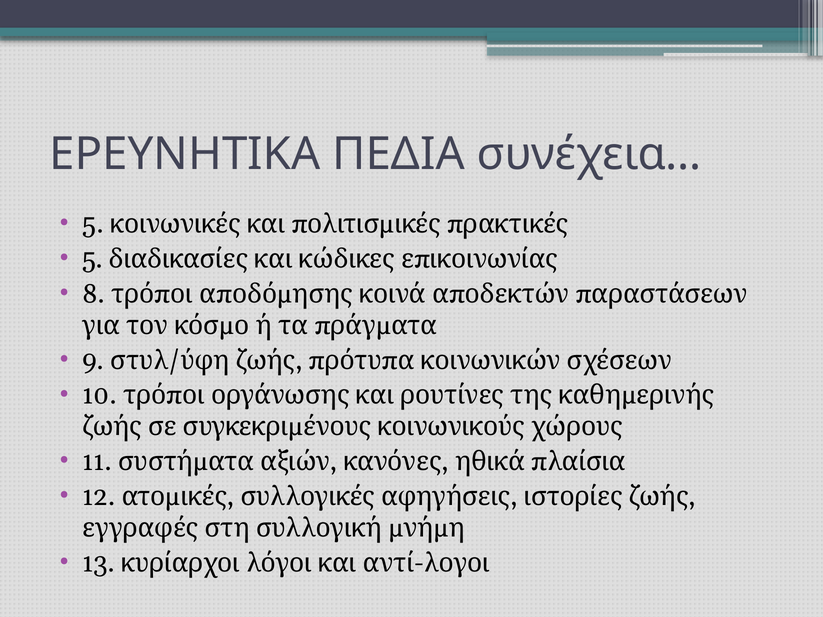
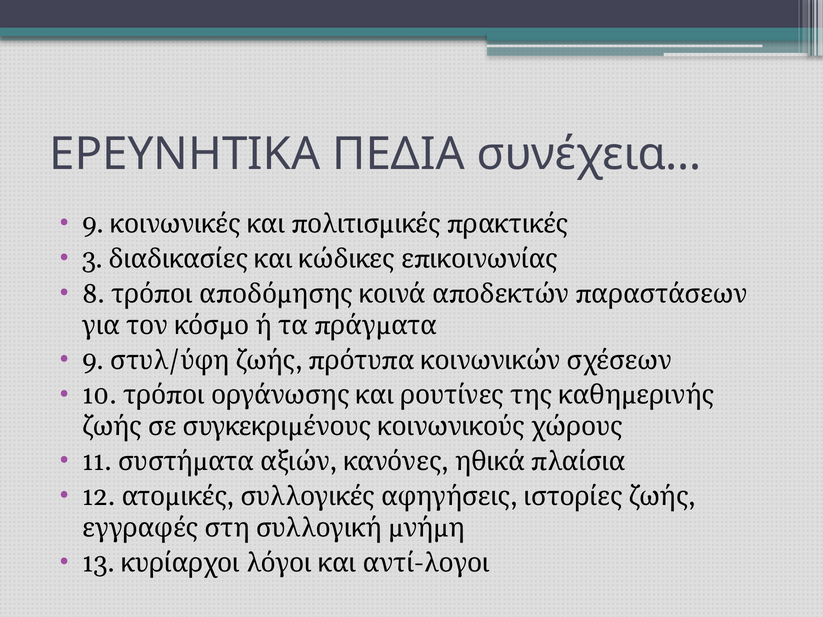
5: 5 -> 9 (93, 224)
5: 5 -> 3 (92, 259)
